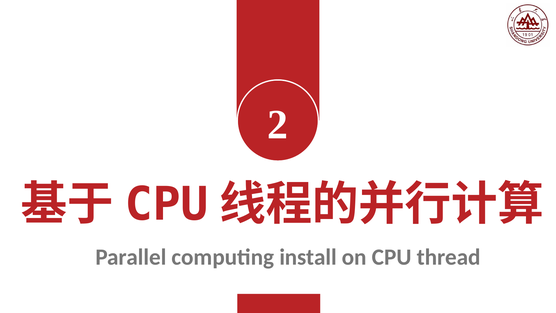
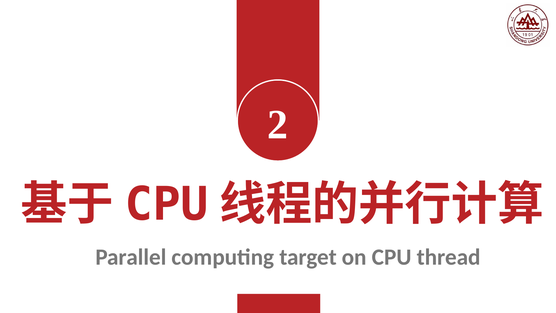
install: install -> target (308, 257)
